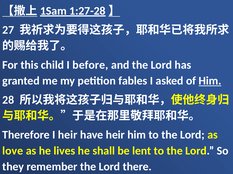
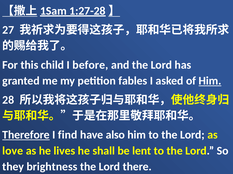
Therefore underline: none -> present (26, 135)
I heir: heir -> find (68, 135)
have heir: heir -> also (115, 135)
remember: remember -> brightness (52, 167)
